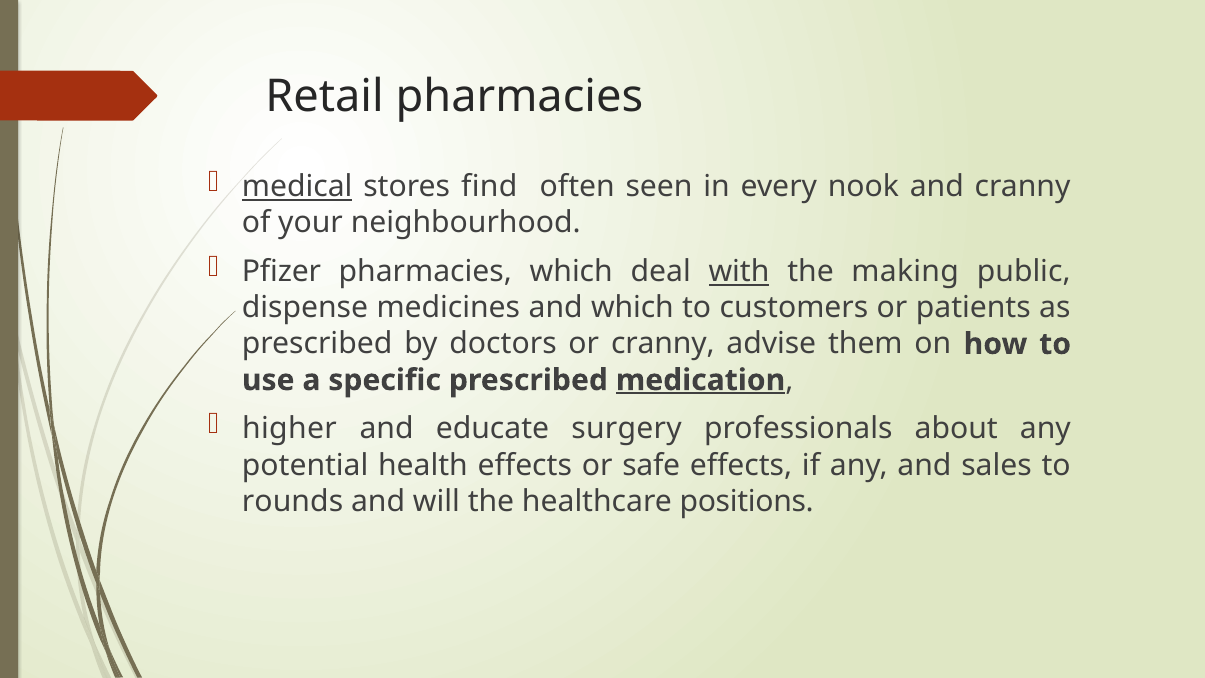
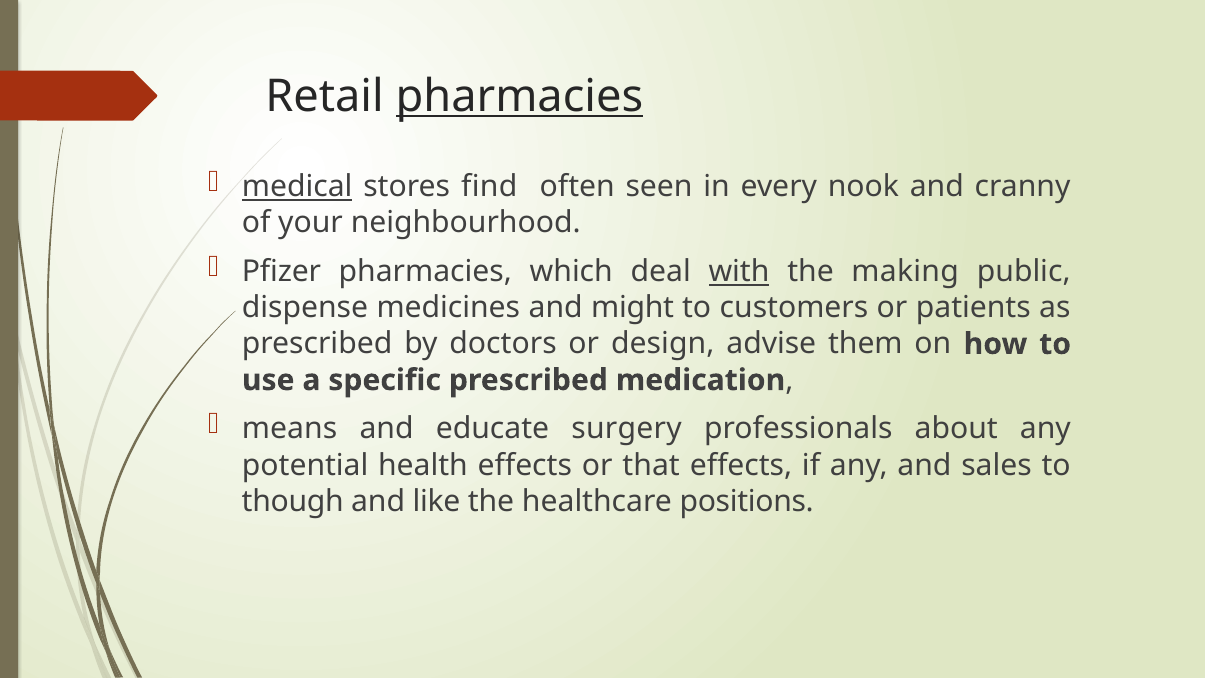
pharmacies underline: none -> present (519, 96)
and which: which -> might (633, 308)
or cranny: cranny -> design (663, 344)
medication underline: present -> none (700, 380)
higher: higher -> means (290, 429)
safe: safe -> that (651, 465)
rounds: rounds -> though (293, 501)
will: will -> like (437, 501)
